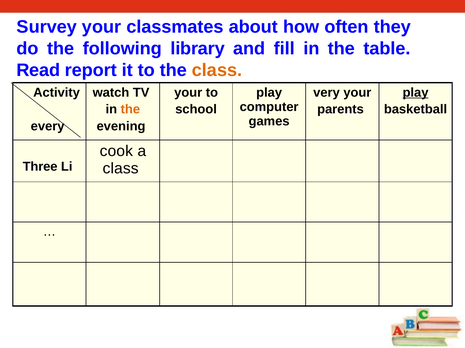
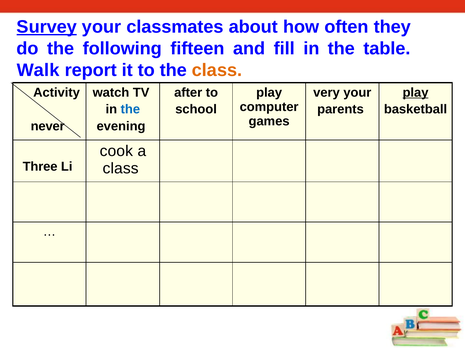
Survey underline: none -> present (47, 27)
library: library -> fifteen (198, 49)
Read: Read -> Walk (38, 70)
your: your -> after (188, 93)
the colour: orange -> blue (130, 110)
every: every -> never (48, 127)
